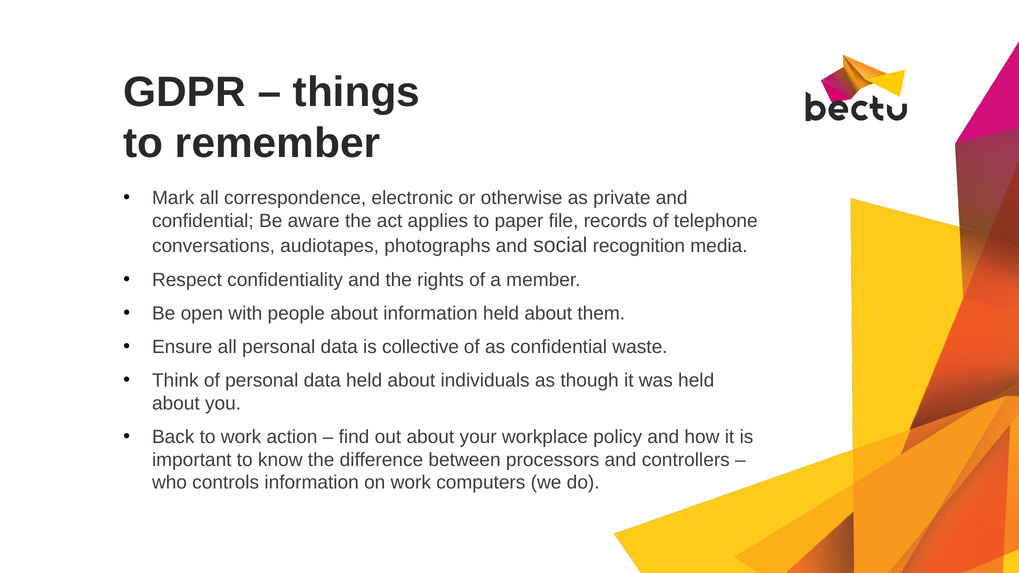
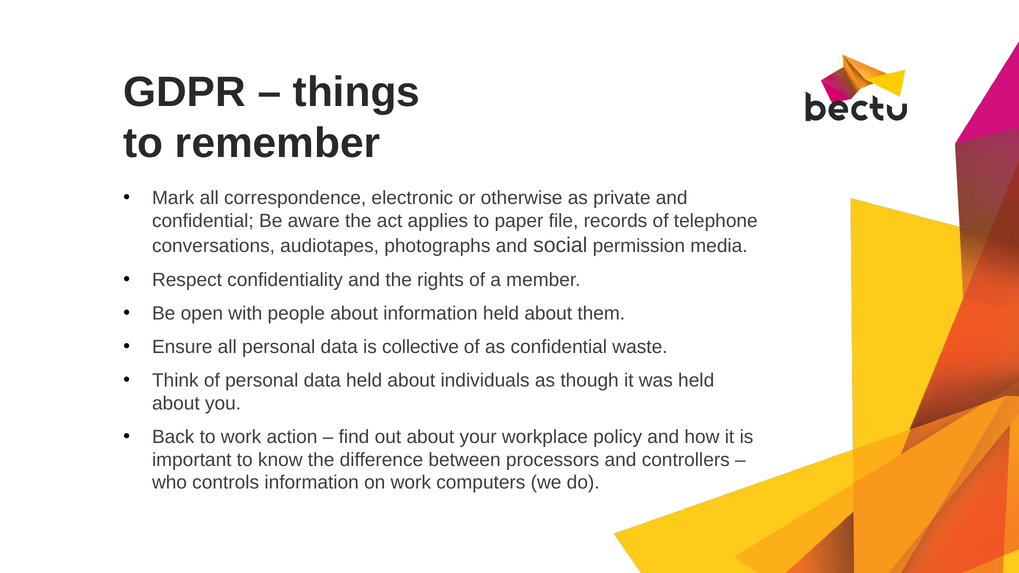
recognition: recognition -> permission (639, 246)
